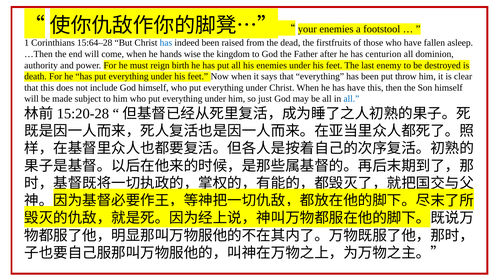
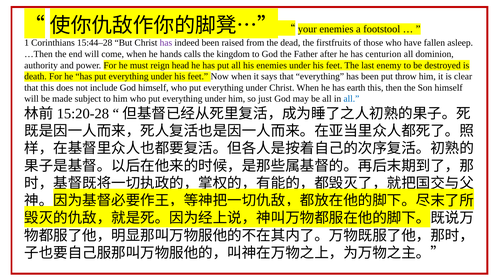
15:64–28: 15:64–28 -> 15:44–28 (95, 43)
has colour: blue -> purple (166, 43)
wise: wise -> calls (192, 54)
birth: birth -> head (180, 65)
has have: have -> earth (356, 88)
